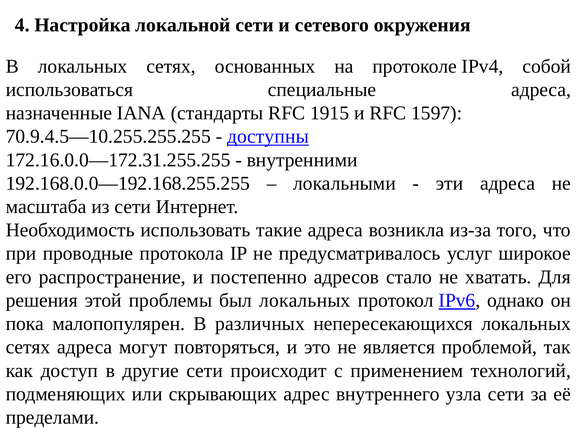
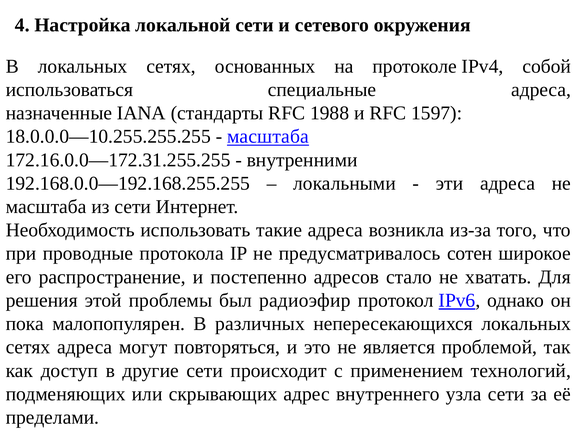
1915: 1915 -> 1988 (330, 113)
70.9.4.5—10.255.255.255: 70.9.4.5—10.255.255.255 -> 18.0.0.0—10.255.255.255 (108, 137)
доступны: доступны -> масштаба (268, 137)
услуг: услуг -> сотен (470, 254)
был локальных: локальных -> радиоэфир (305, 301)
